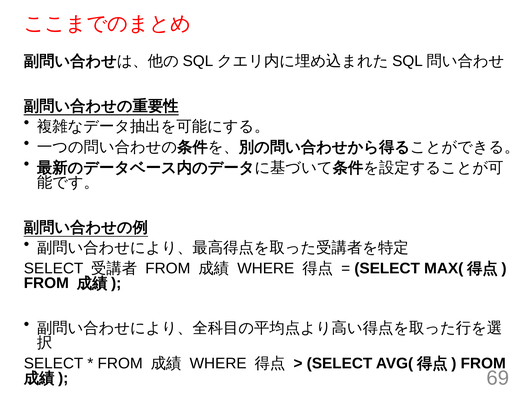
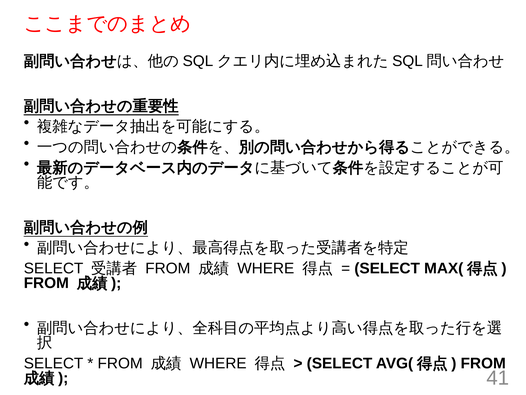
69: 69 -> 41 (498, 378)
